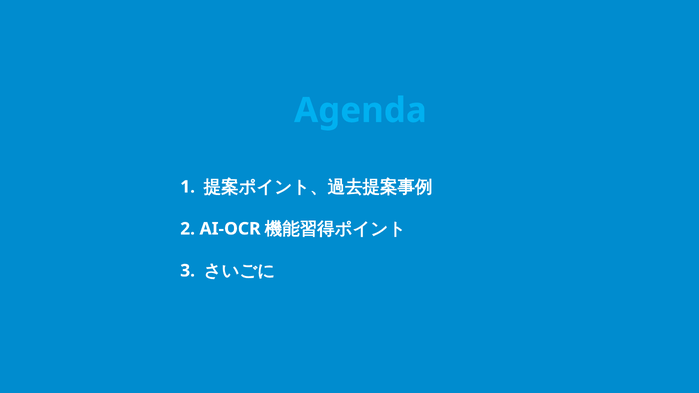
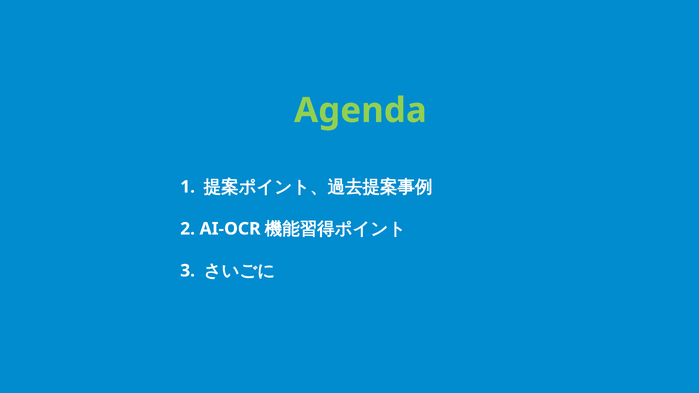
Agenda colour: light blue -> light green (360, 111)
